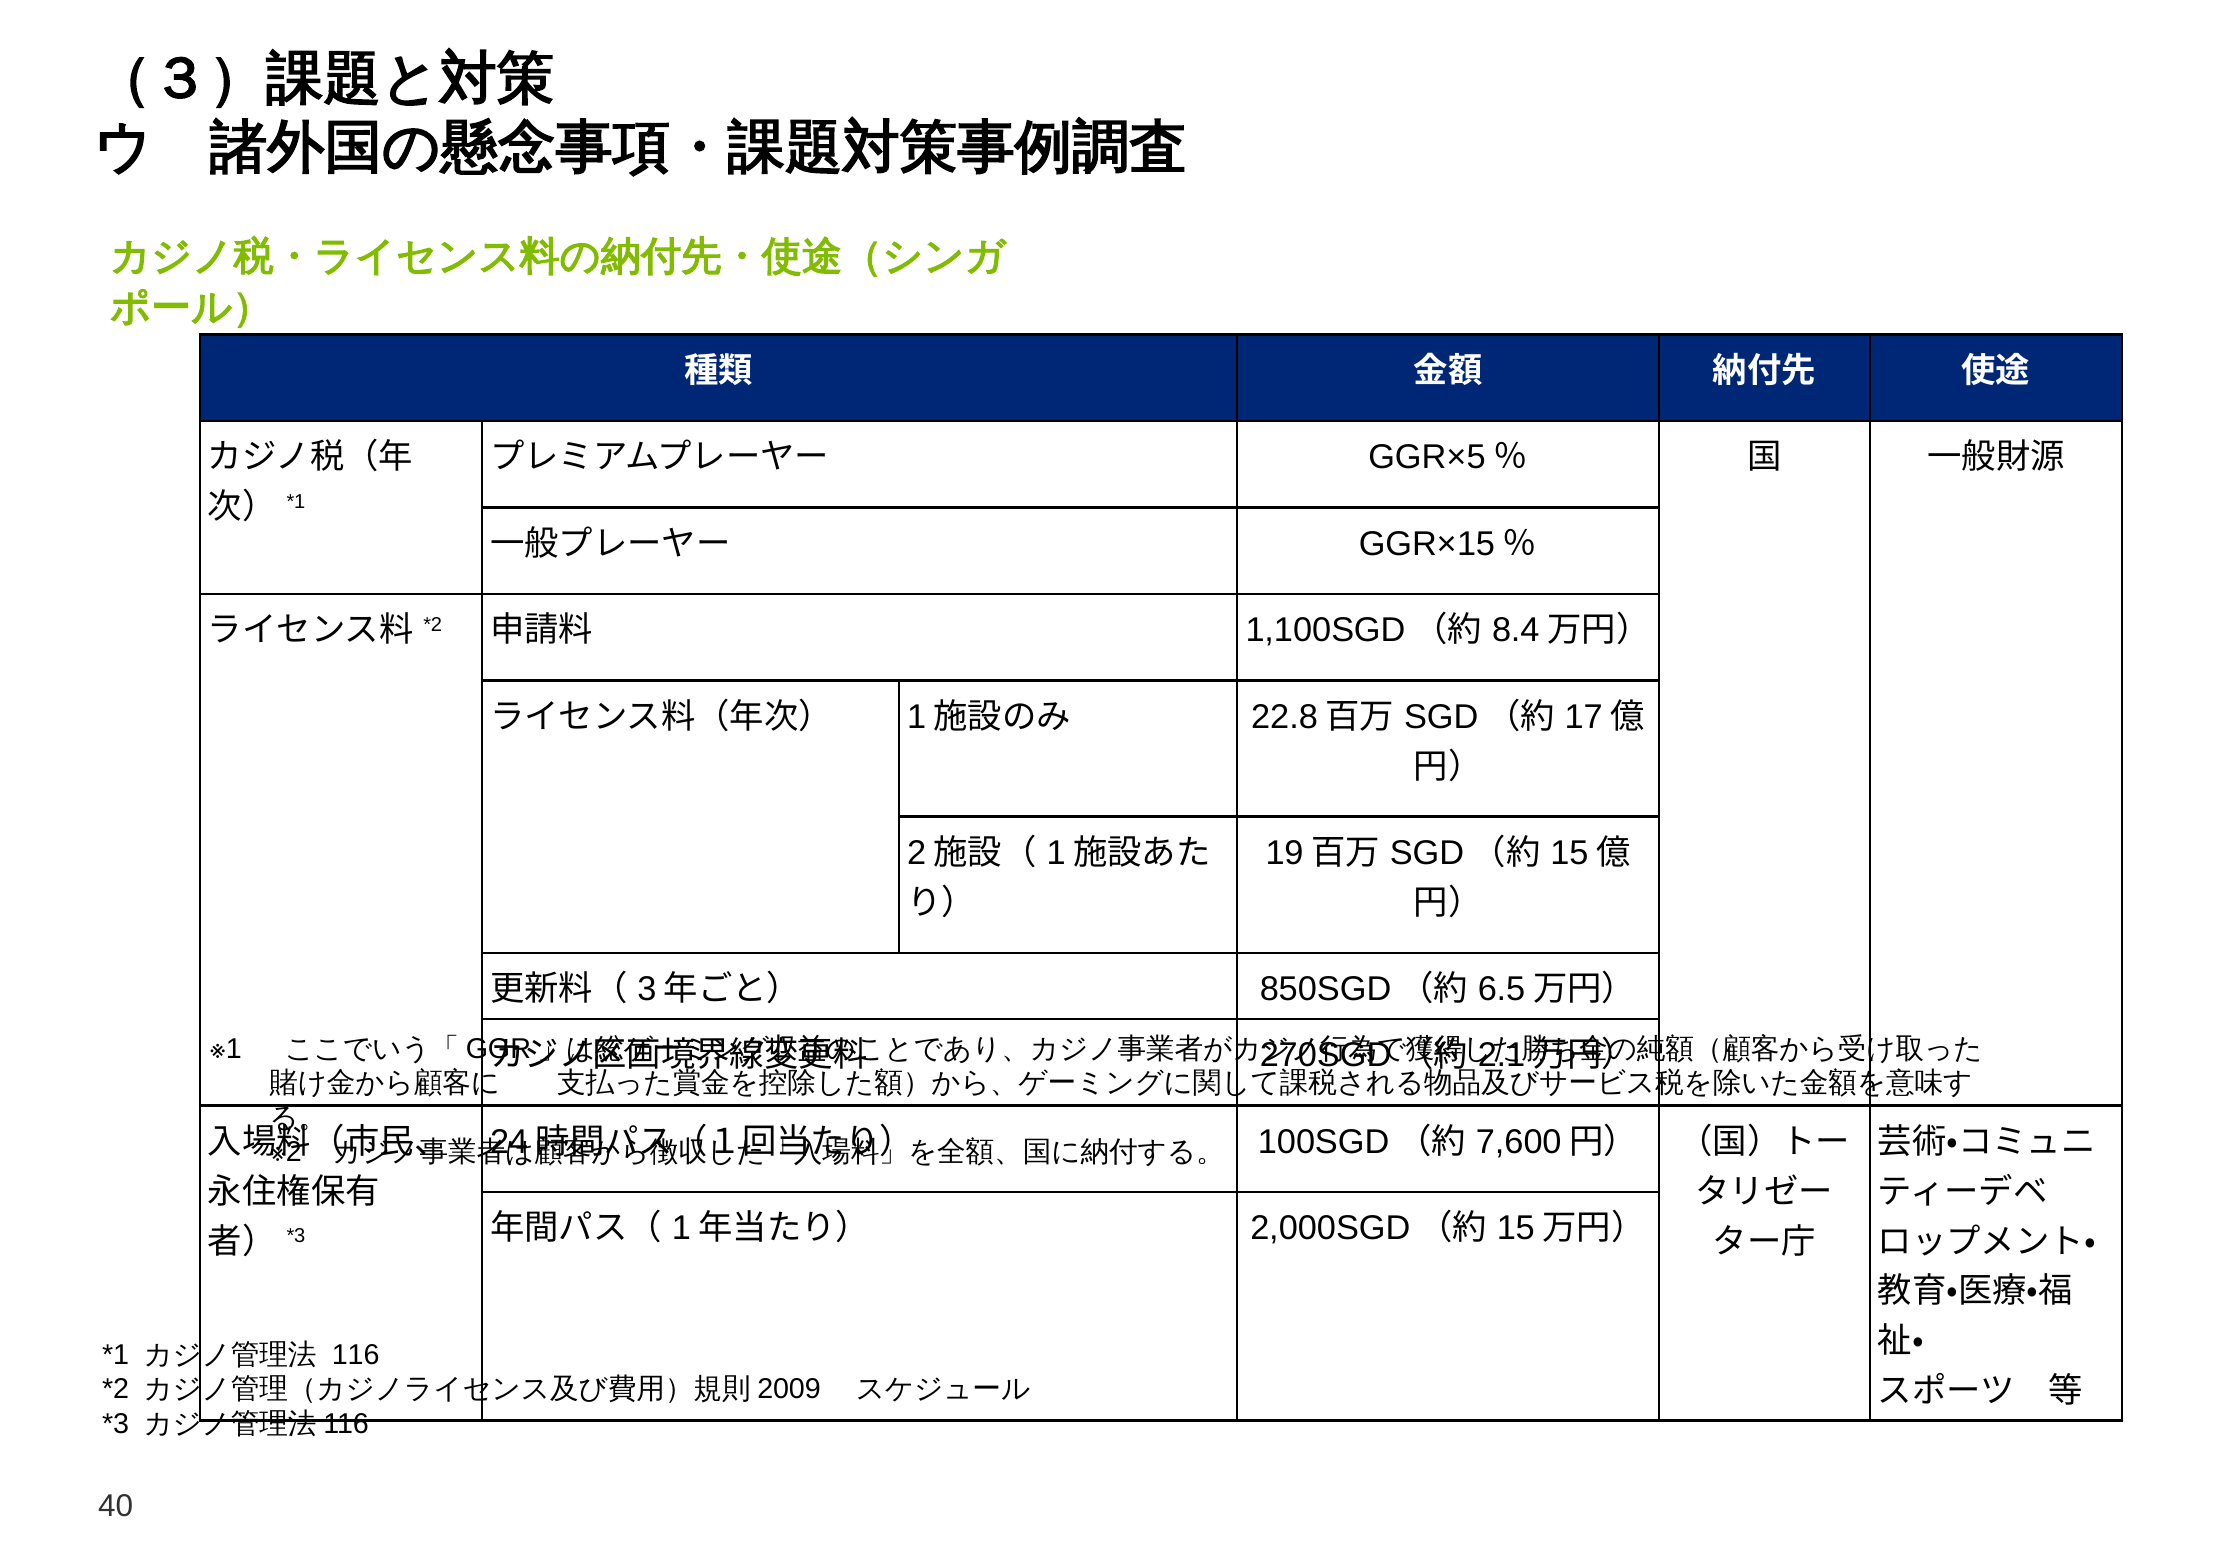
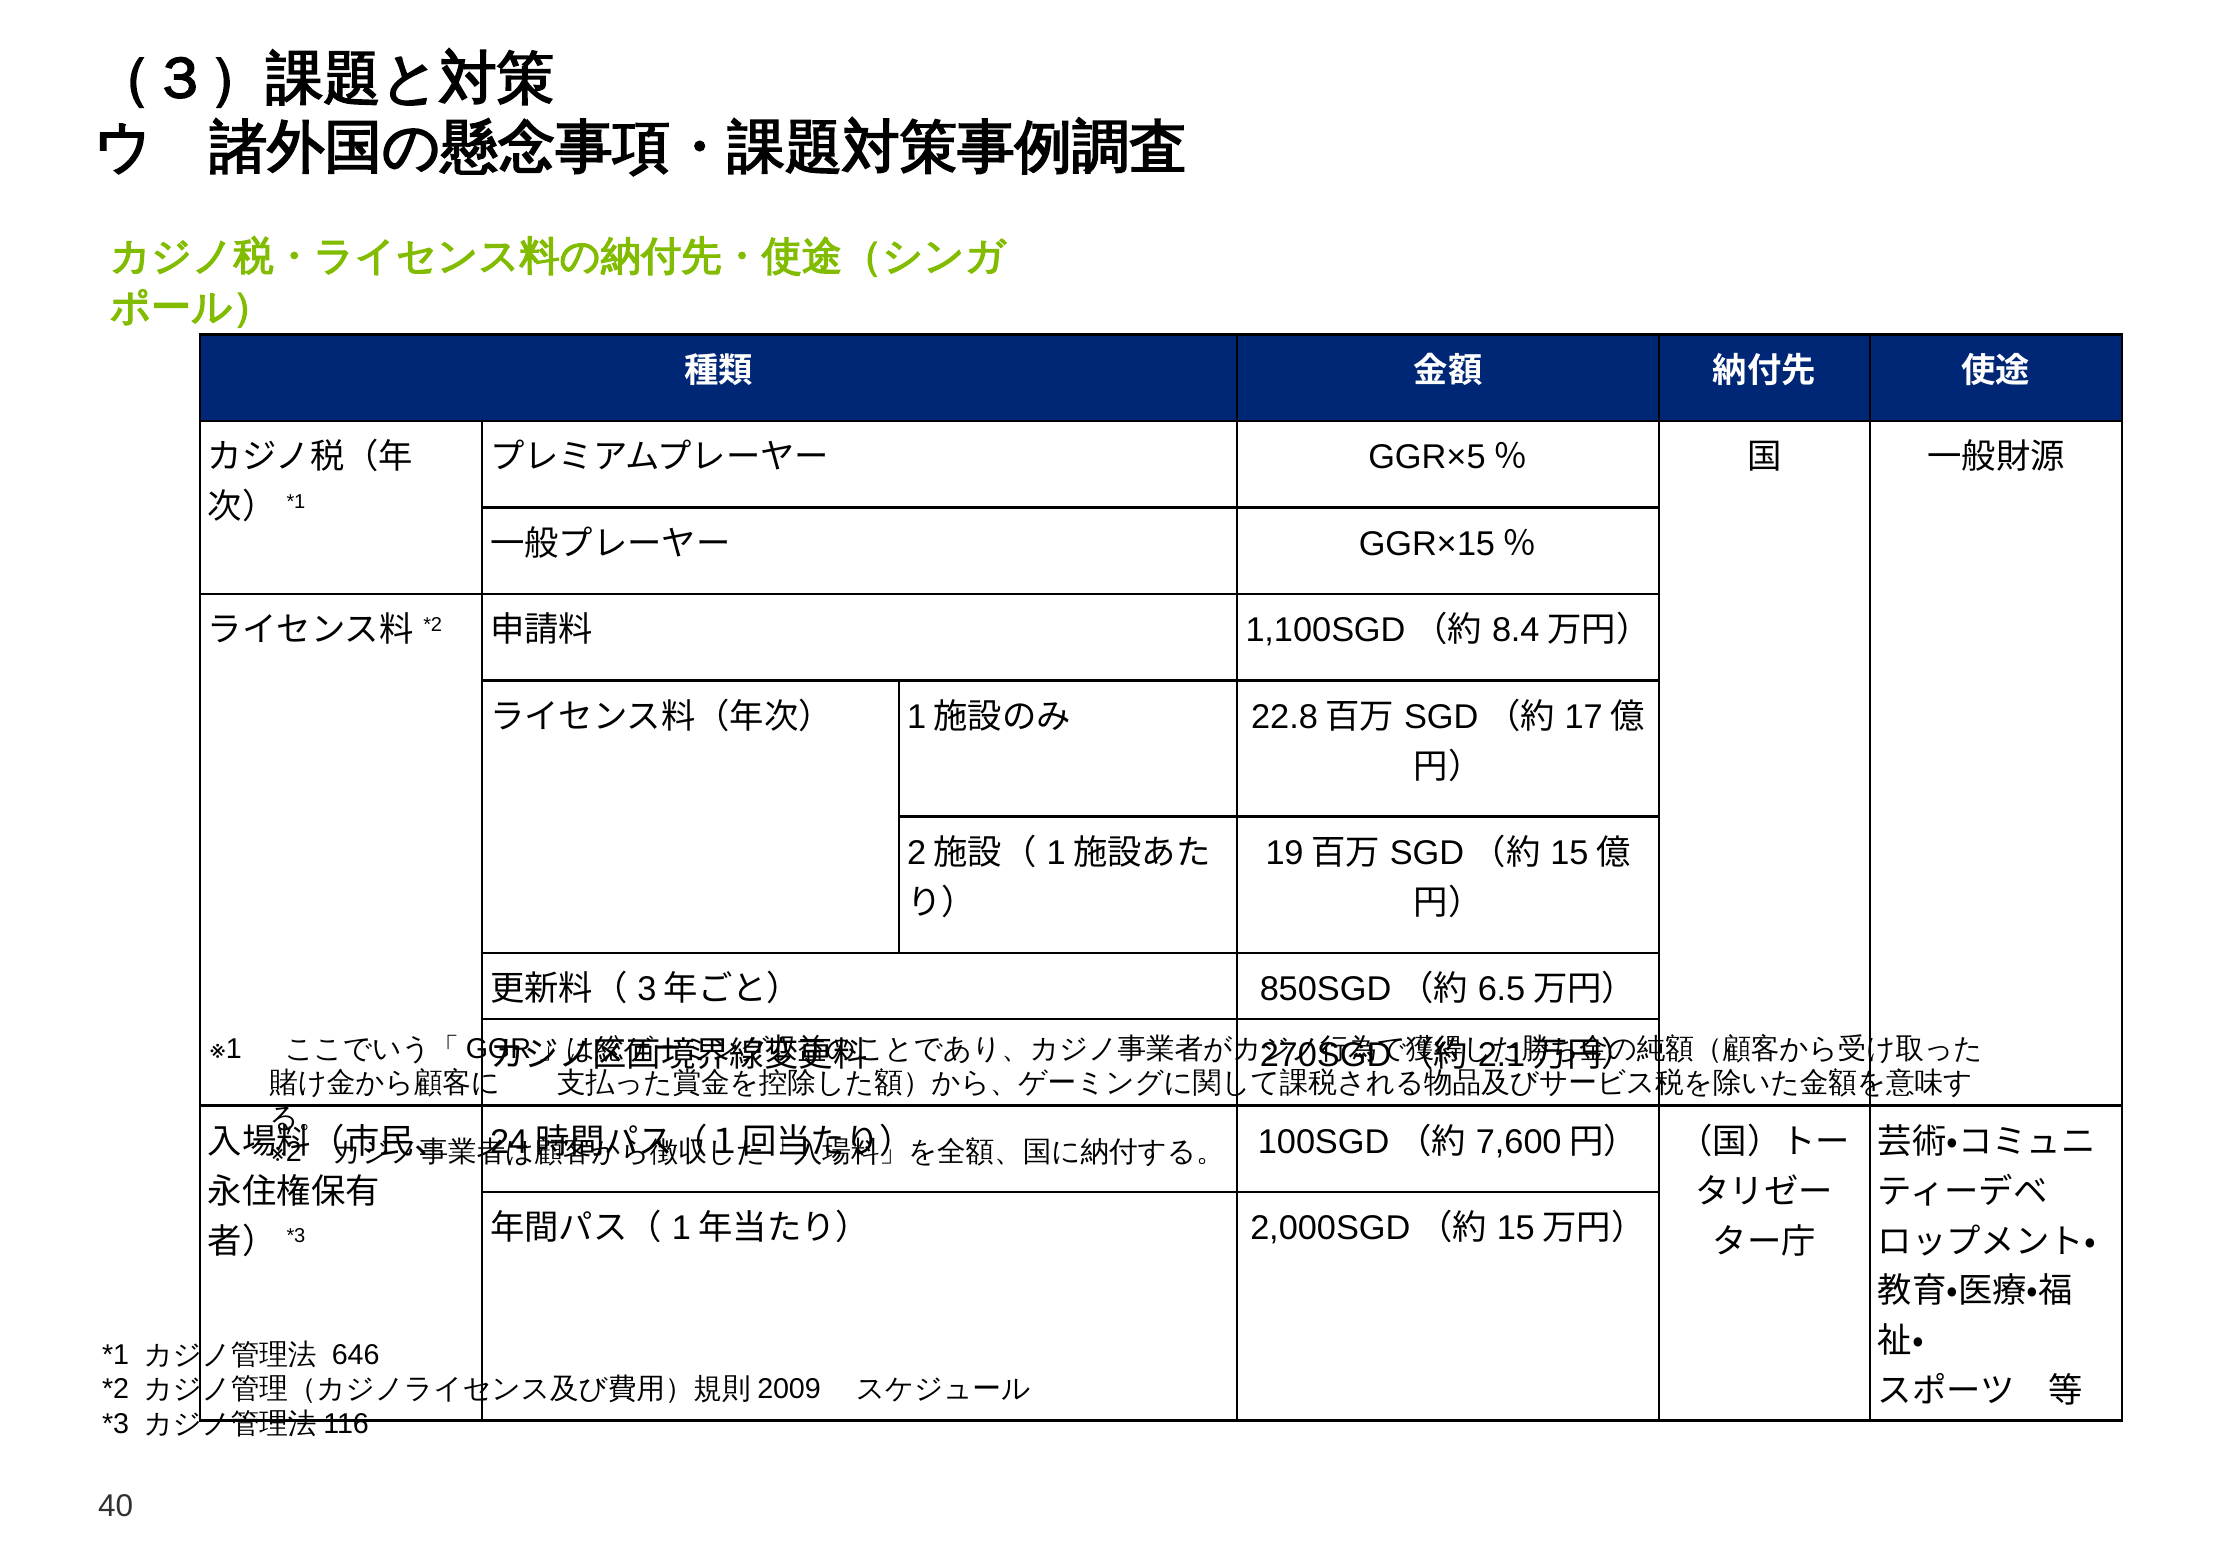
116: 116 -> 646 (356, 1356)
